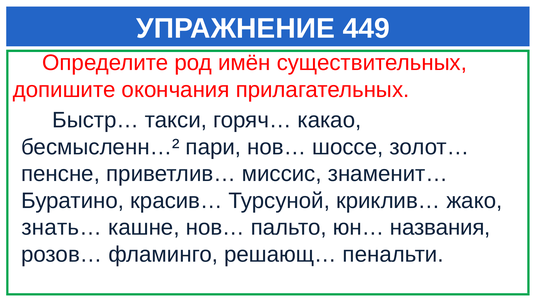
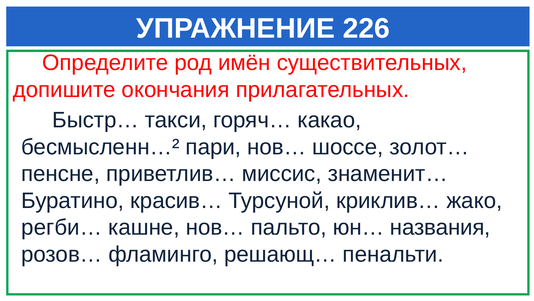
449: 449 -> 226 (366, 28)
знать…: знать… -> регби… (62, 227)
